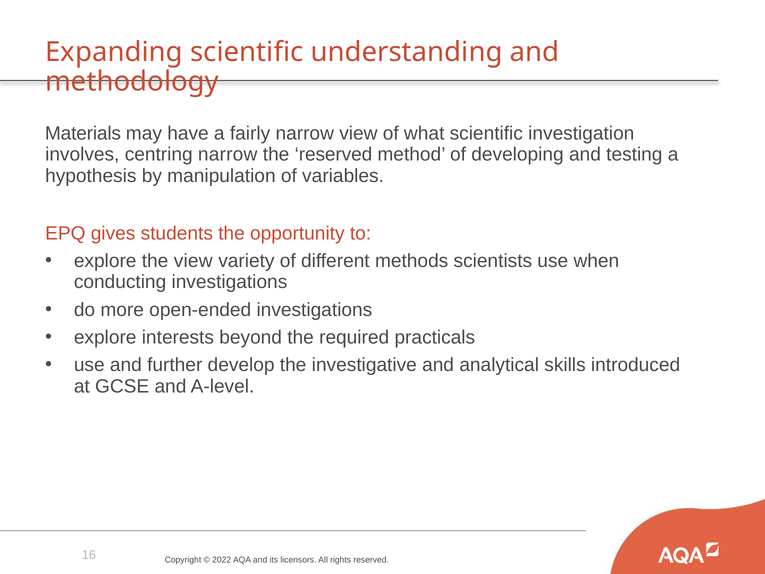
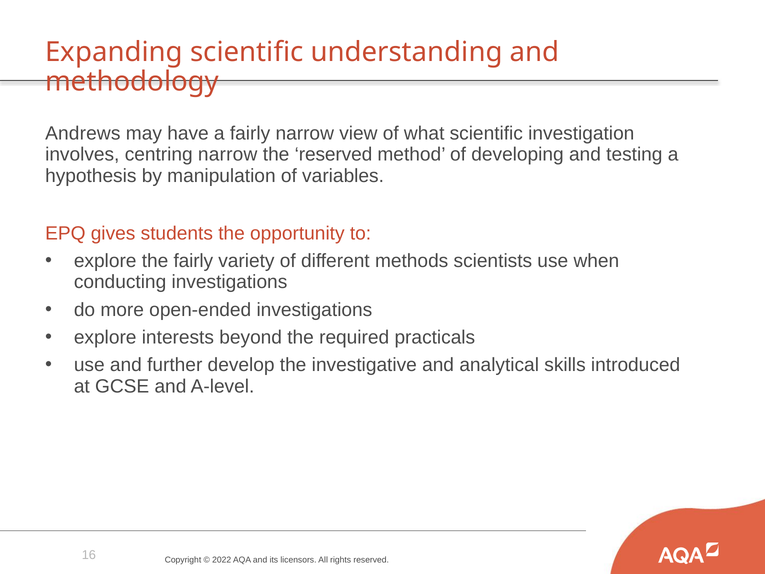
Materials: Materials -> Andrews (83, 133)
the view: view -> fairly (193, 261)
